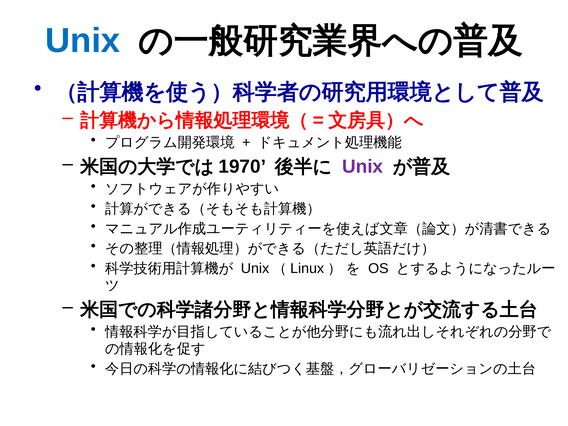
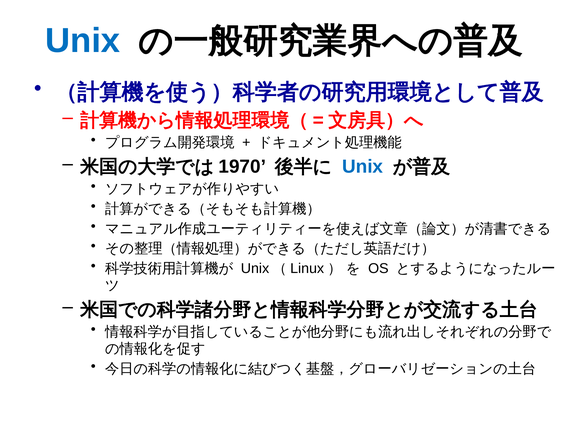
Unix colour: purple -> blue (363, 167)
